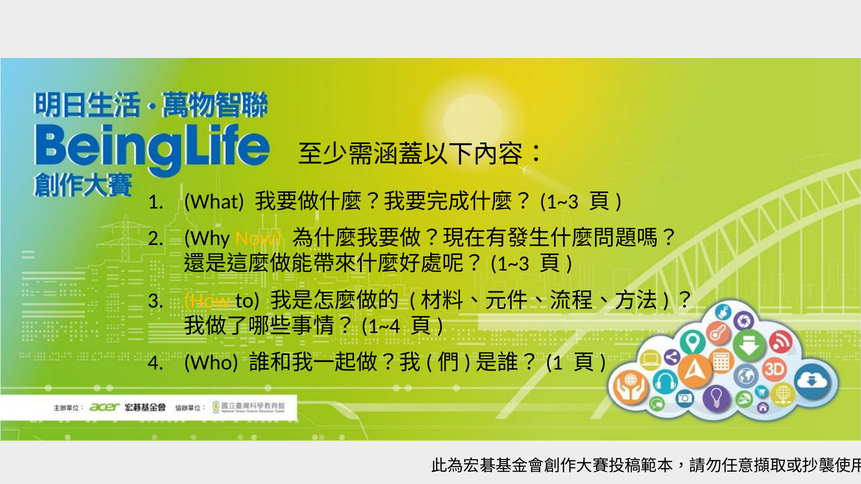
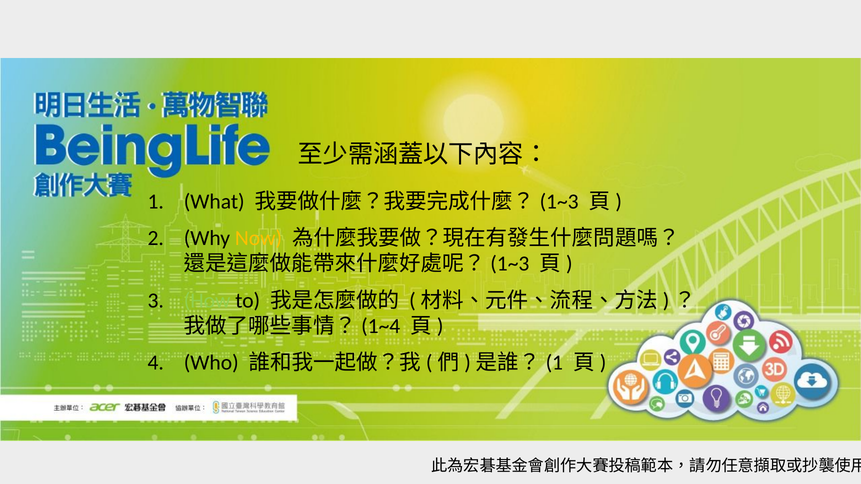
How colour: yellow -> light green (207, 301)
